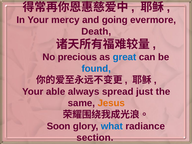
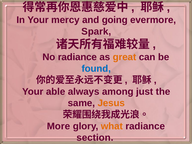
Death: Death -> Spark (96, 31)
No precious: precious -> radiance (77, 57)
great colour: blue -> orange (124, 57)
spread: spread -> among (118, 92)
Soon: Soon -> More (58, 126)
what colour: blue -> orange (112, 126)
